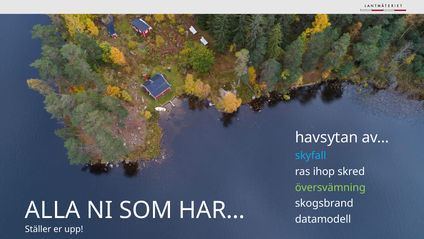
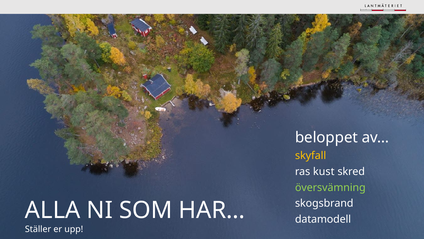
havsytan: havsytan -> beloppet (326, 137)
skyfall colour: light blue -> yellow (311, 155)
ihop: ihop -> kust (324, 171)
